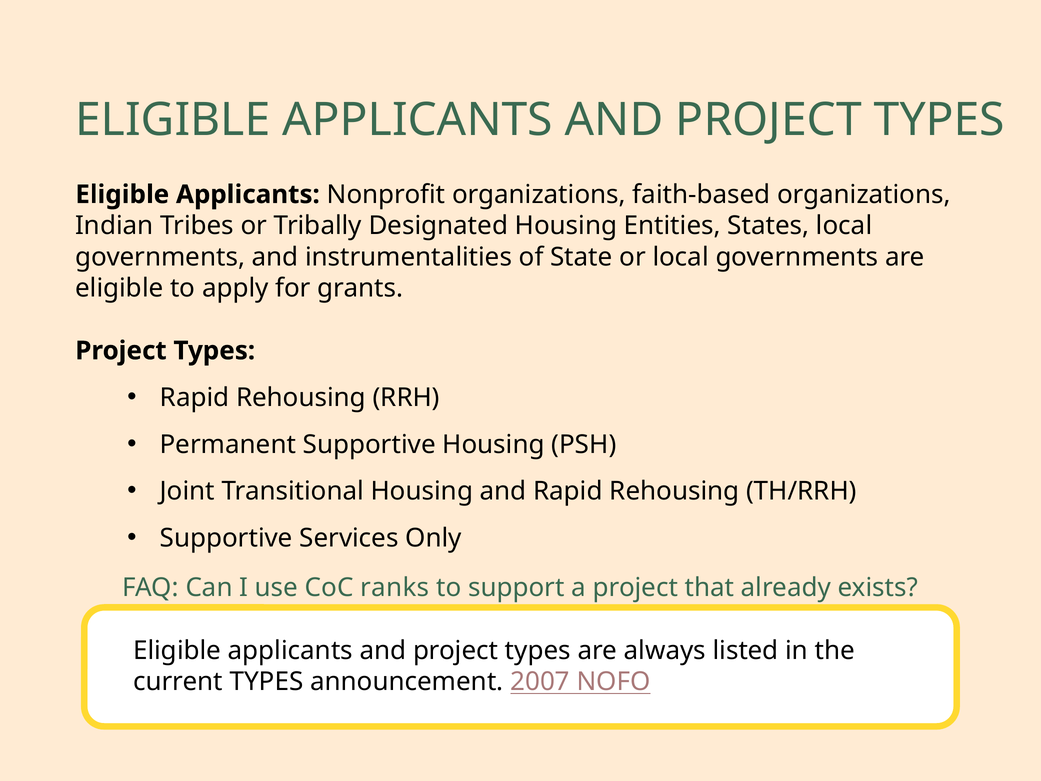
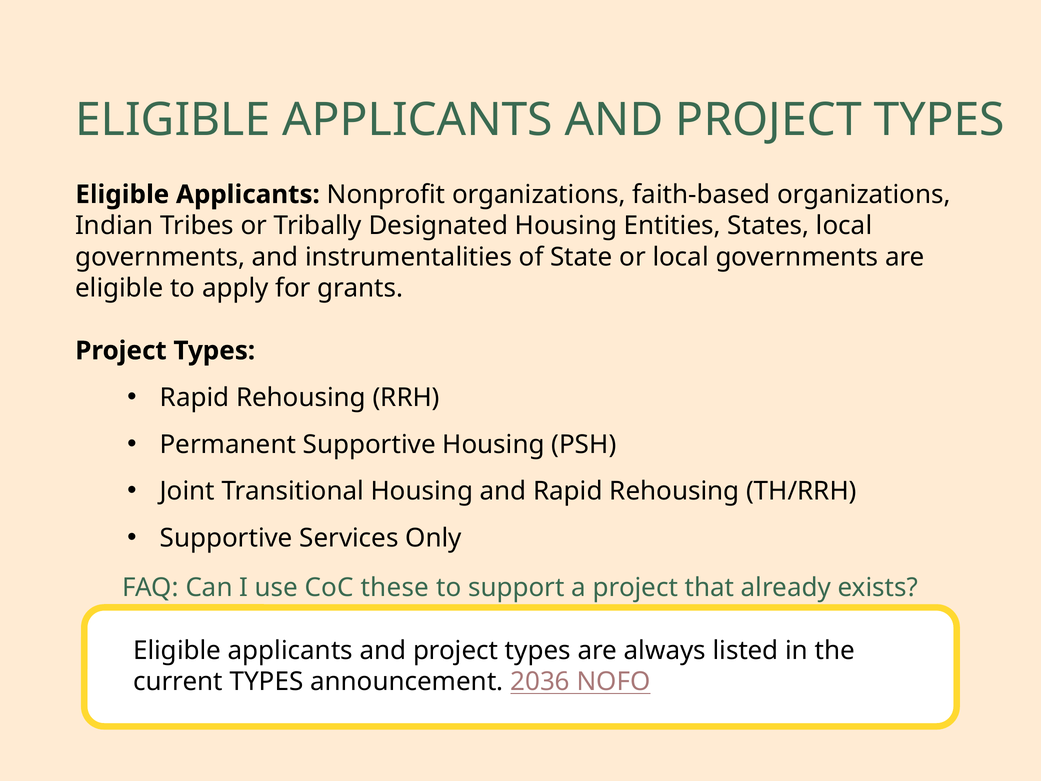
ranks: ranks -> these (395, 587)
2007: 2007 -> 2036 (540, 682)
